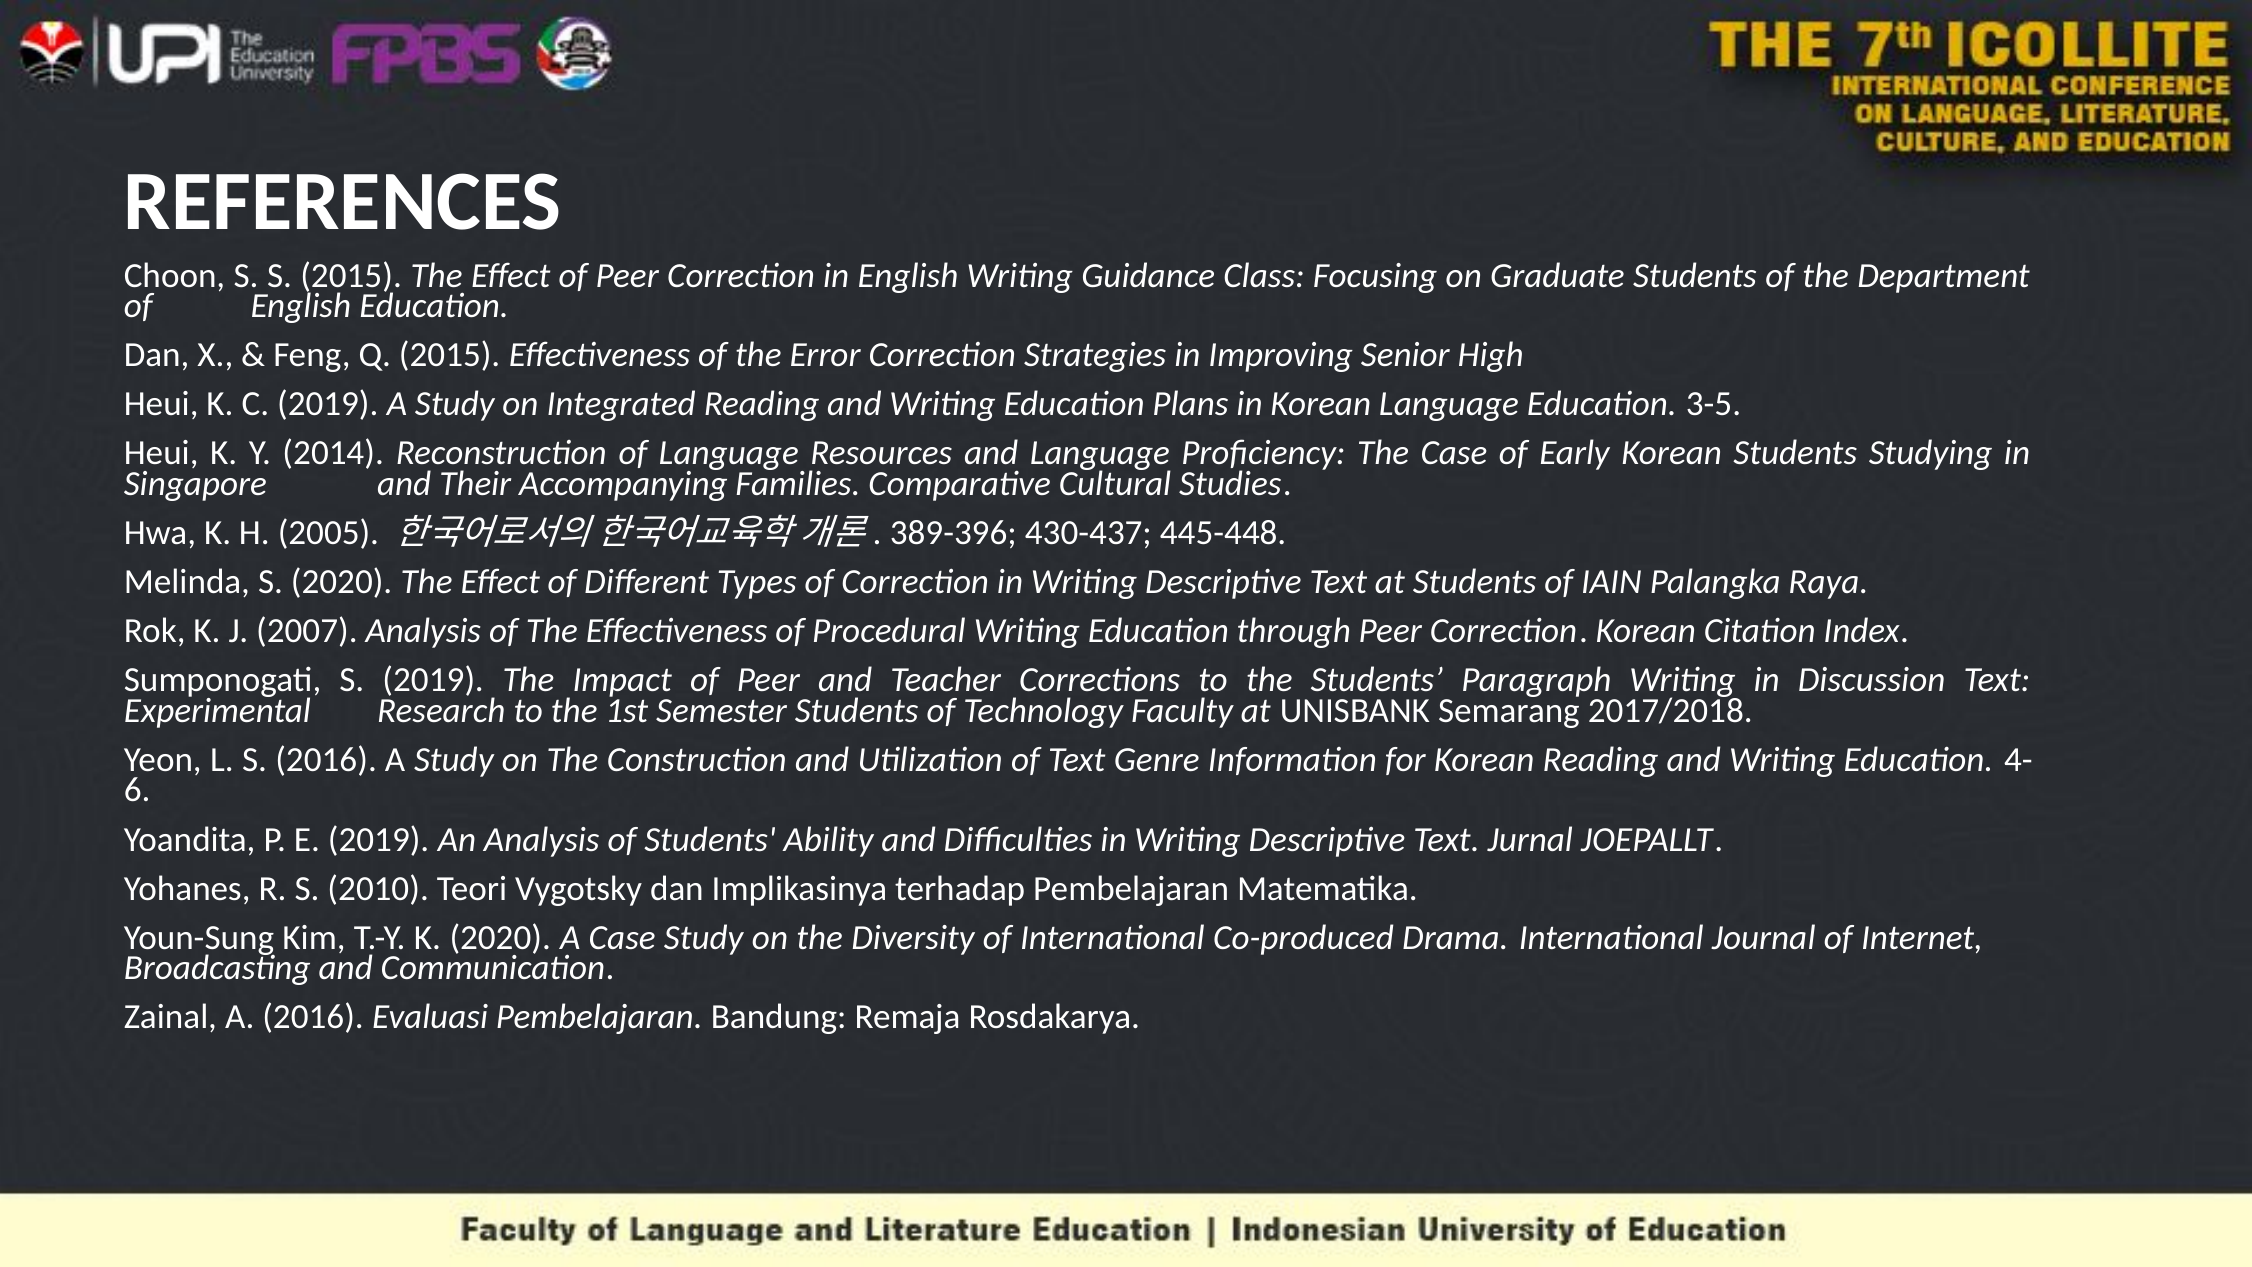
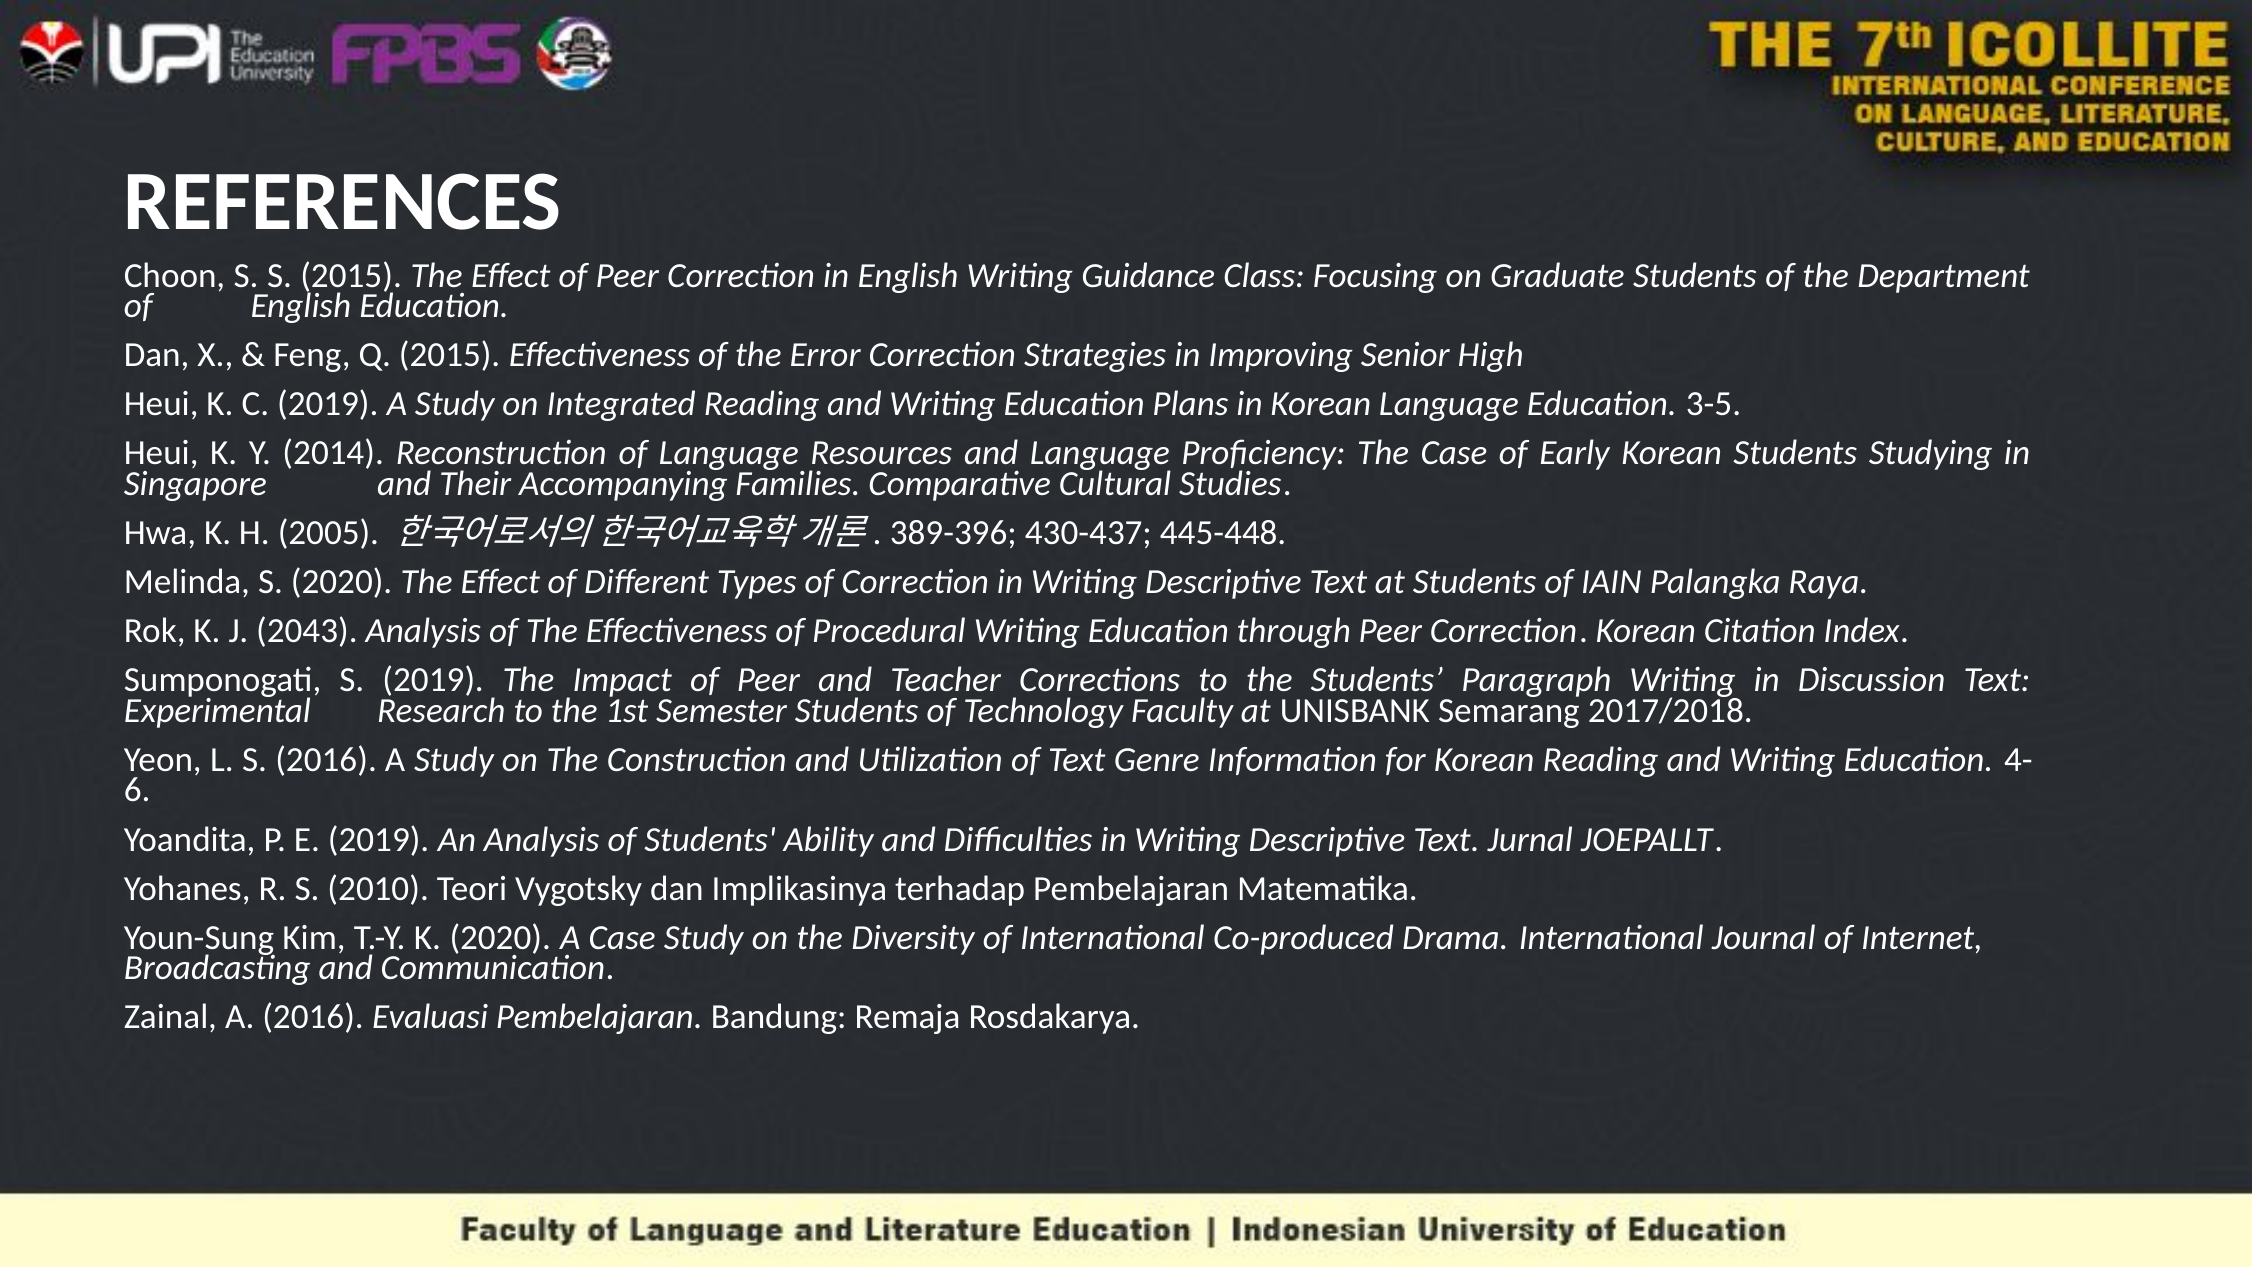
2007: 2007 -> 2043 (307, 631)
